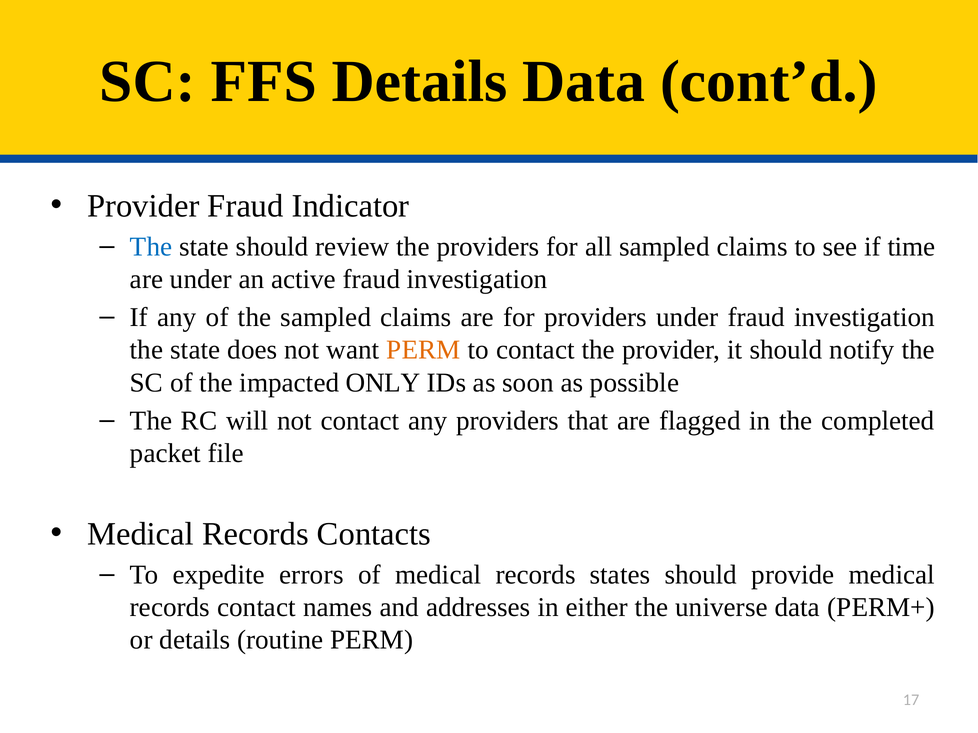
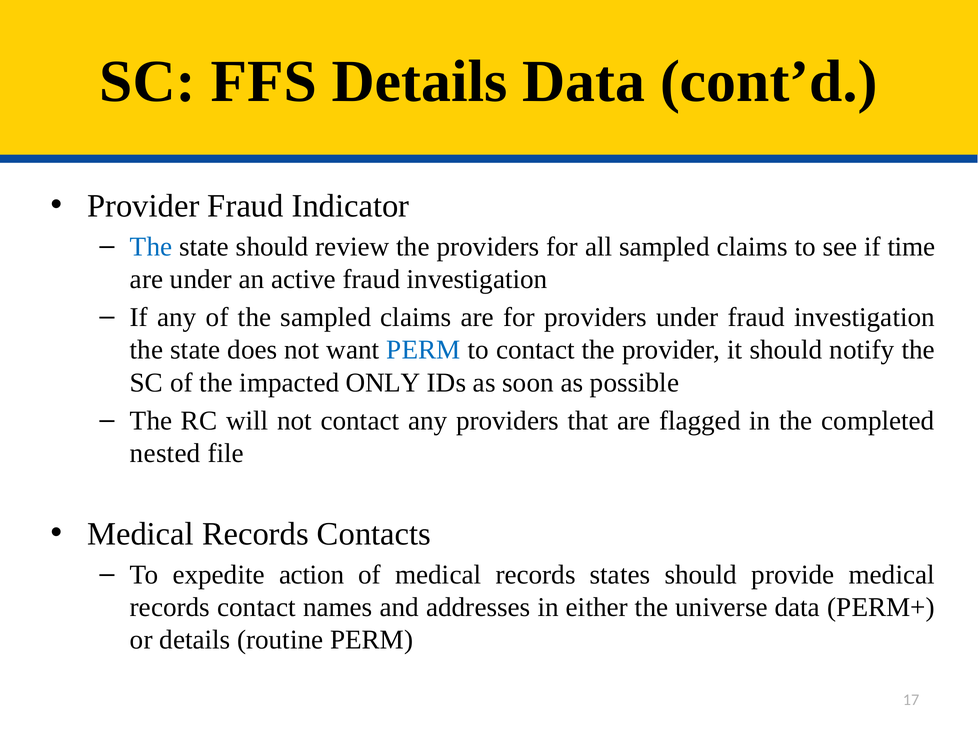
PERM colour: orange -> blue (423, 350)
packet: packet -> nested (165, 453)
errors: errors -> action (312, 575)
